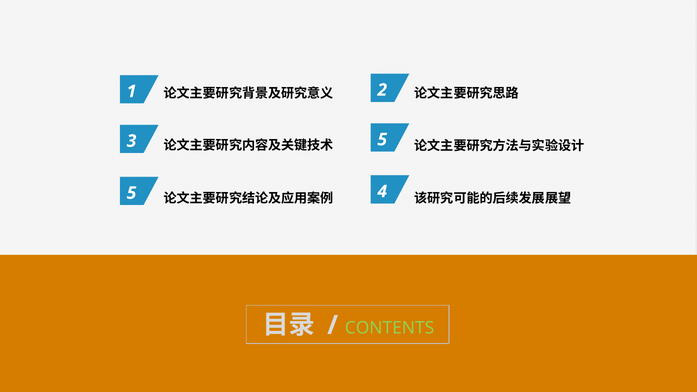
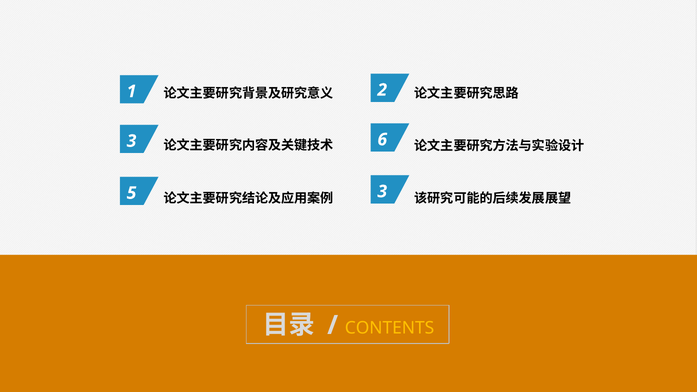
3 5: 5 -> 6 (382, 140)
5 4: 4 -> 3 (382, 192)
CONTENTS colour: light green -> yellow (390, 328)
